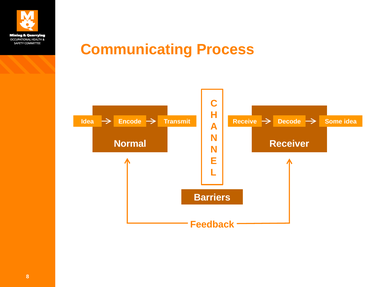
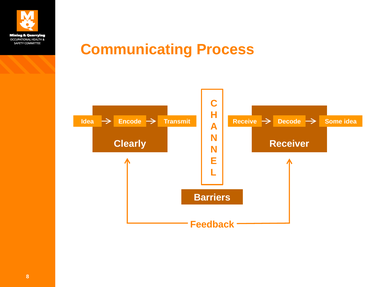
Normal: Normal -> Clearly (130, 143)
